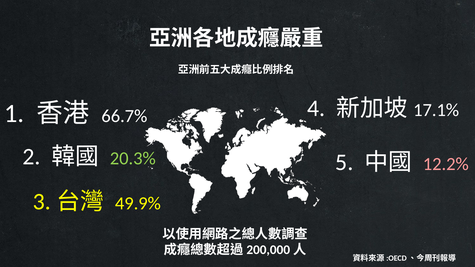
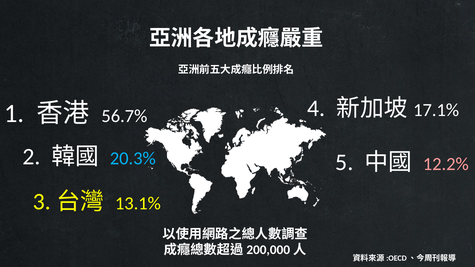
66.7%: 66.7% -> 56.7% (124, 116)
20.3% colour: light green -> light blue (133, 159)
49.9%: 49.9% -> 13.1% (138, 204)
